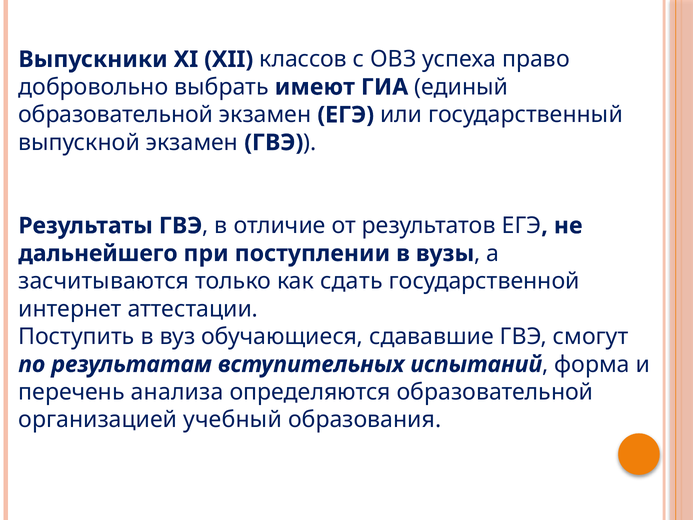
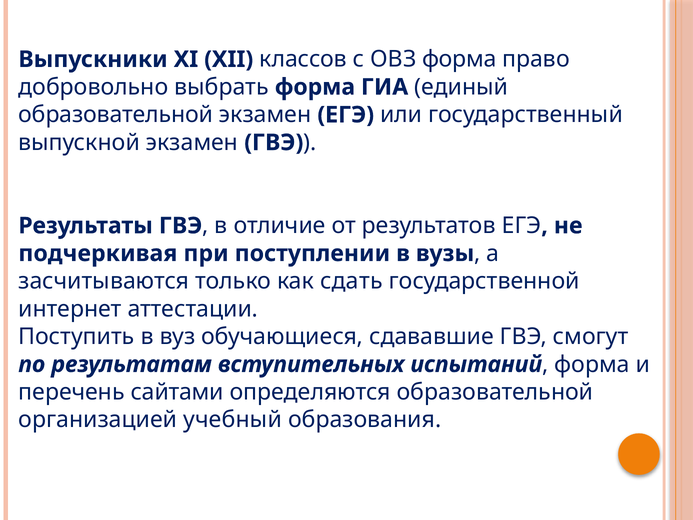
ОВЗ успеха: успеха -> форма (459, 59)
выбрать имеют: имеют -> форма (315, 87)
дальнейшего: дальнейшего -> подчеркивая (98, 253)
анализа: анализа -> сайтами (177, 392)
